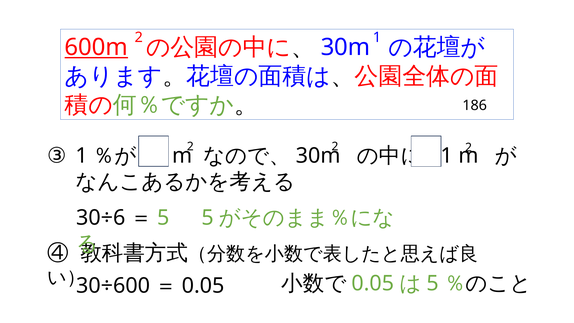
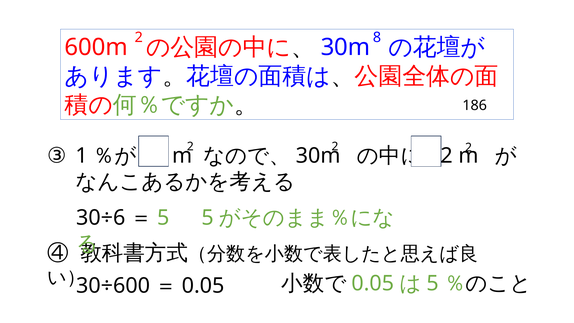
2 1: 1 -> 8 (377, 38)
600m underline: present -> none (96, 47)
1: 1 -> 2 (447, 156)
